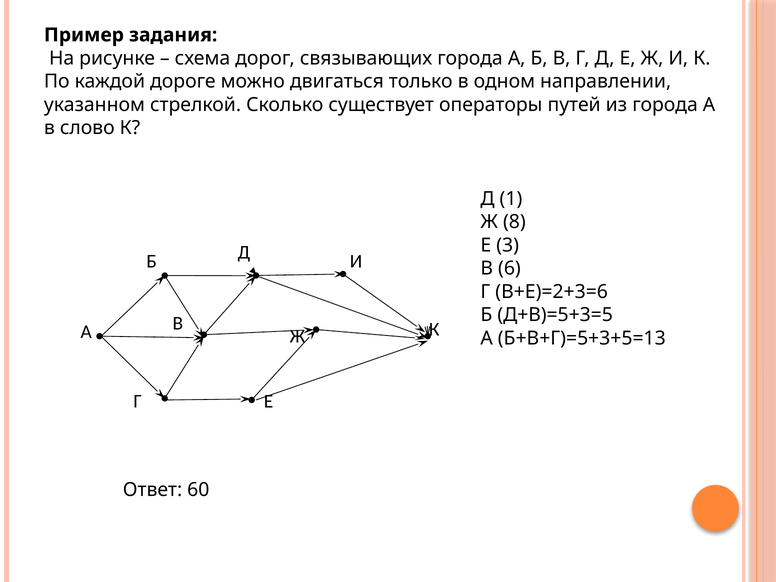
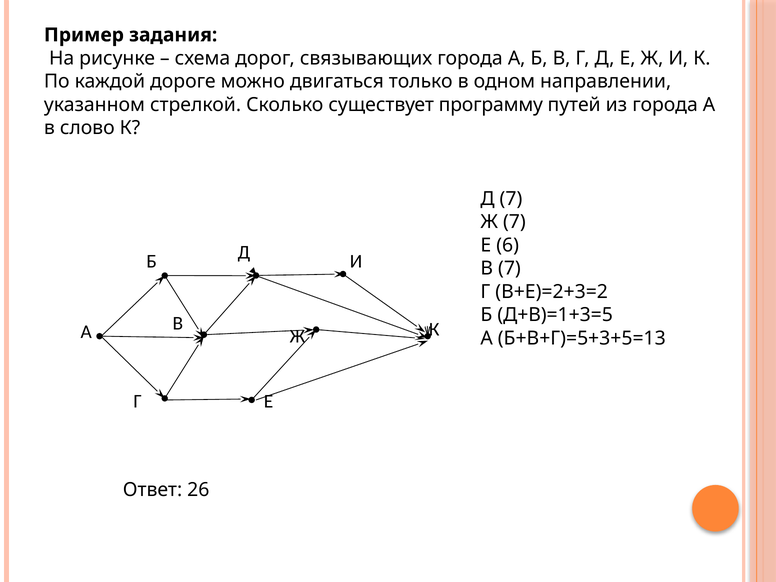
операторы: операторы -> программу (491, 105)
Д 1: 1 -> 7 (511, 199)
Ж 8: 8 -> 7 (514, 222)
3: 3 -> 6 (508, 245)
В 6: 6 -> 7 (509, 268)
В+Е)=2+3=6: В+Е)=2+3=6 -> В+Е)=2+3=2 (552, 292)
Д+В)=5+3=5: Д+В)=5+3=5 -> Д+В)=1+3=5 (555, 315)
60: 60 -> 26 (198, 490)
